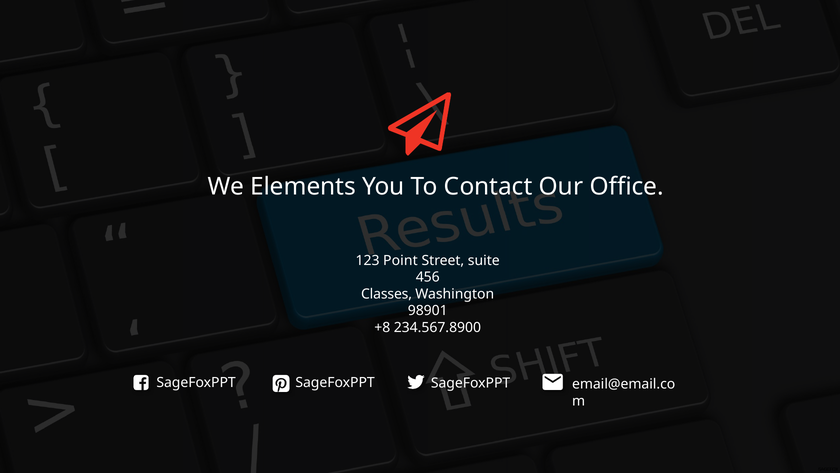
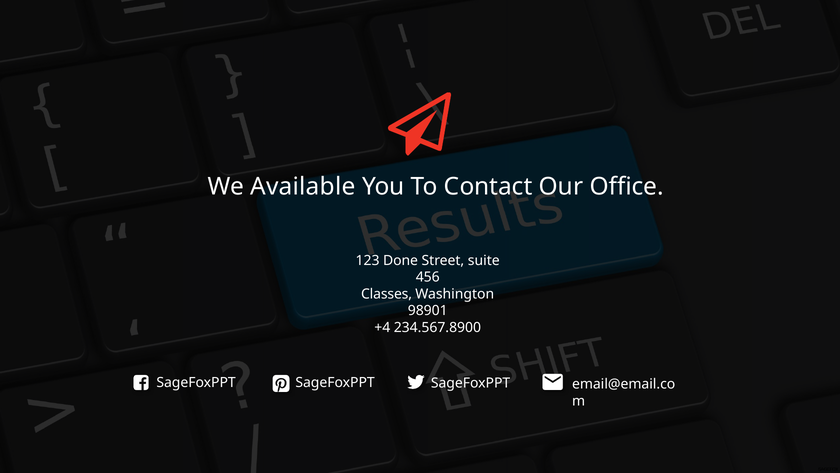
Elements: Elements -> Available (303, 187)
Point: Point -> Done (401, 260)
+8: +8 -> +4 (382, 327)
